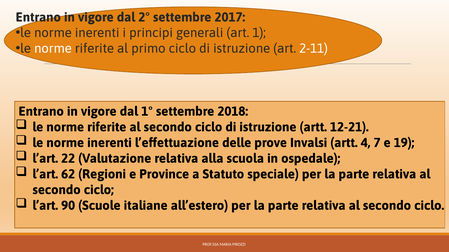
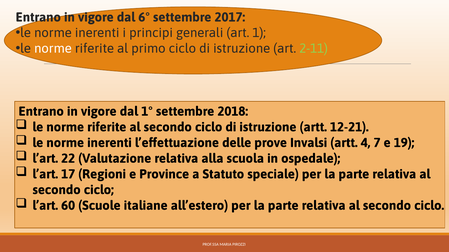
2°: 2° -> 6° (144, 17)
2-11 colour: white -> light green (314, 49)
62: 62 -> 17 (68, 174)
90: 90 -> 60 (68, 206)
